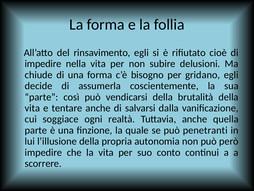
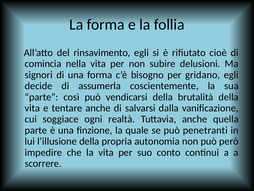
impedire: impedire -> comincia (43, 64)
chiude: chiude -> signori (39, 75)
